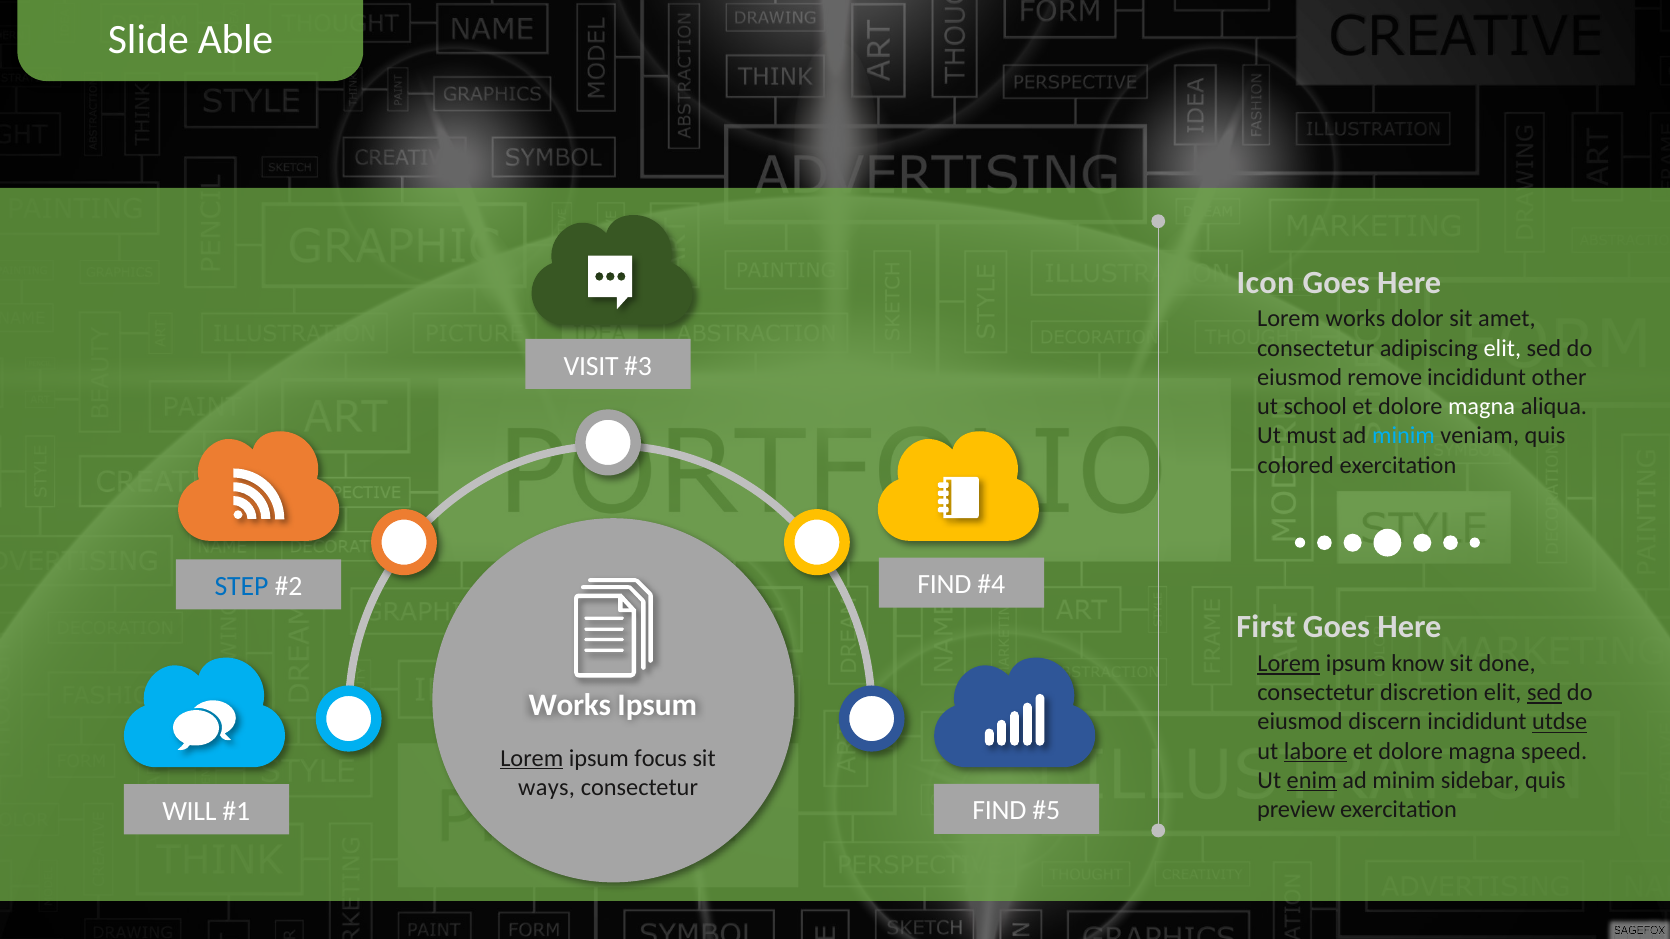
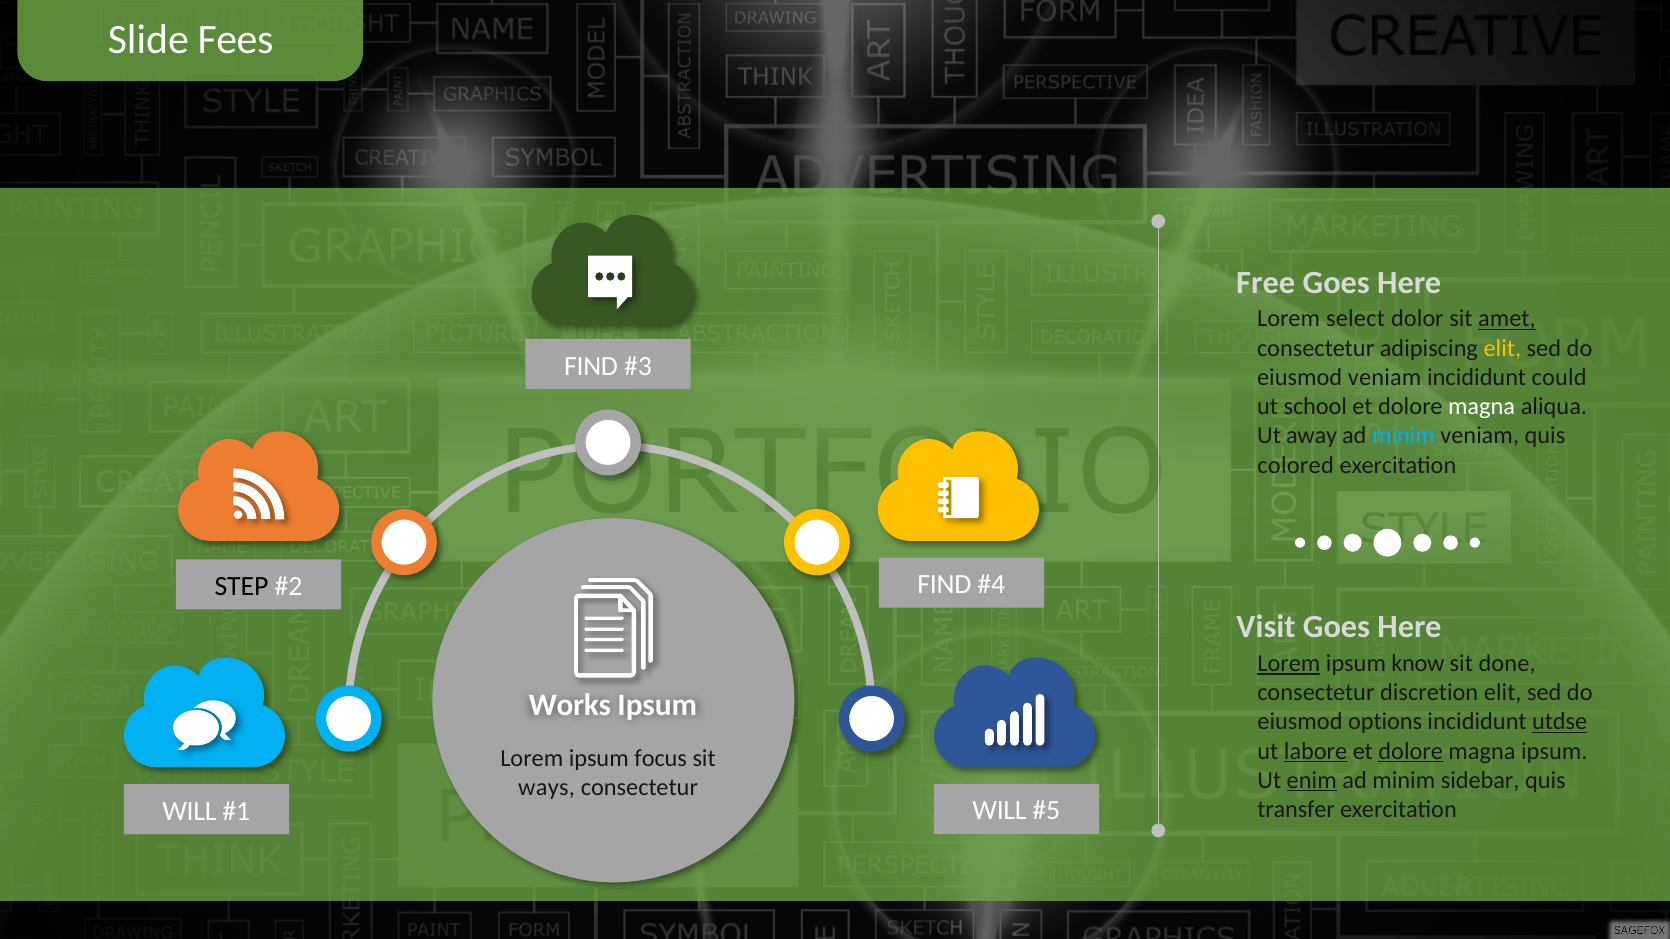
Able: Able -> Fees (235, 39)
Icon: Icon -> Free (1266, 283)
Lorem works: works -> select (1355, 319)
amet underline: none -> present (1507, 319)
elit colour: white -> yellow (1502, 348)
VISIT: VISIT -> FIND (591, 366)
eiusmod remove: remove -> veniam (1385, 377)
other: other -> could (1559, 377)
must: must -> away (1312, 436)
STEP colour: blue -> black (241, 587)
First: First -> Visit (1266, 627)
sed underline: present -> none (1544, 693)
discern: discern -> options (1385, 722)
dolore underline: none -> present (1411, 751)
magna speed: speed -> ipsum (1554, 751)
Lorem underline: present -> none (532, 758)
FIND: FIND -> WILL (999, 811)
preview: preview -> transfer (1296, 810)
